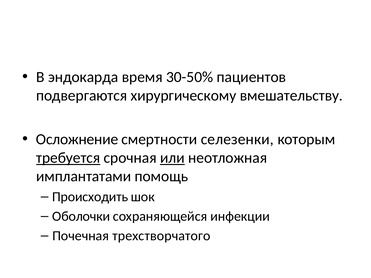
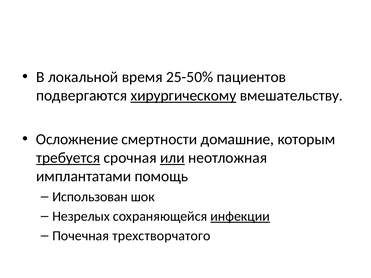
эндокарда: эндокарда -> локальной (83, 77)
30-50%: 30-50% -> 25-50% (190, 77)
хирургическому underline: none -> present (184, 96)
селезенки: селезенки -> домашние (237, 139)
Происходить: Происходить -> Использован (90, 197)
Оболочки: Оболочки -> Незрелых (81, 217)
инфекции underline: none -> present (240, 217)
